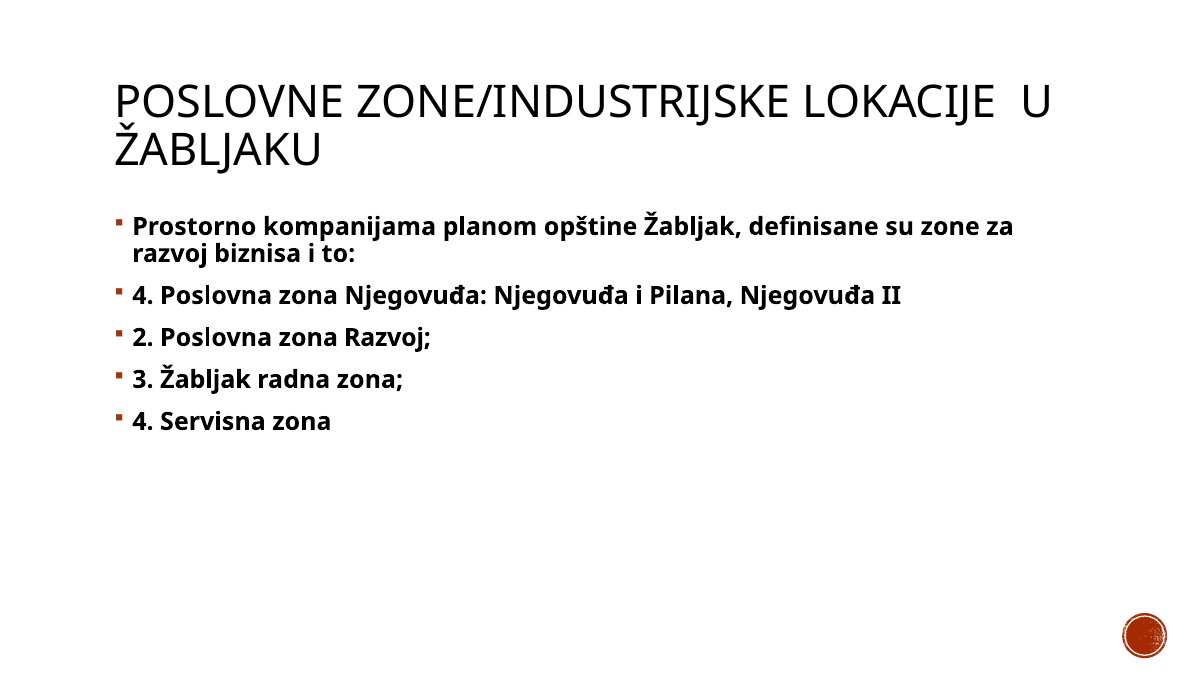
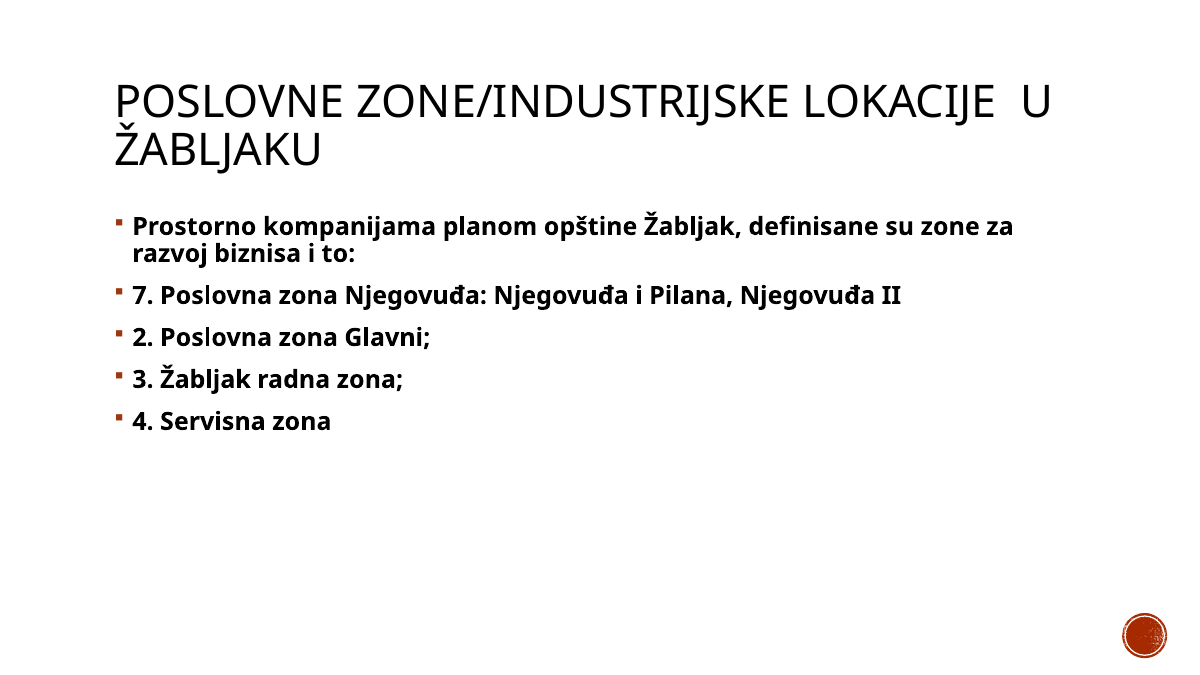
4: 4 -> 7 (143, 296)
zona Razvoj: Razvoj -> Glavni (387, 338)
